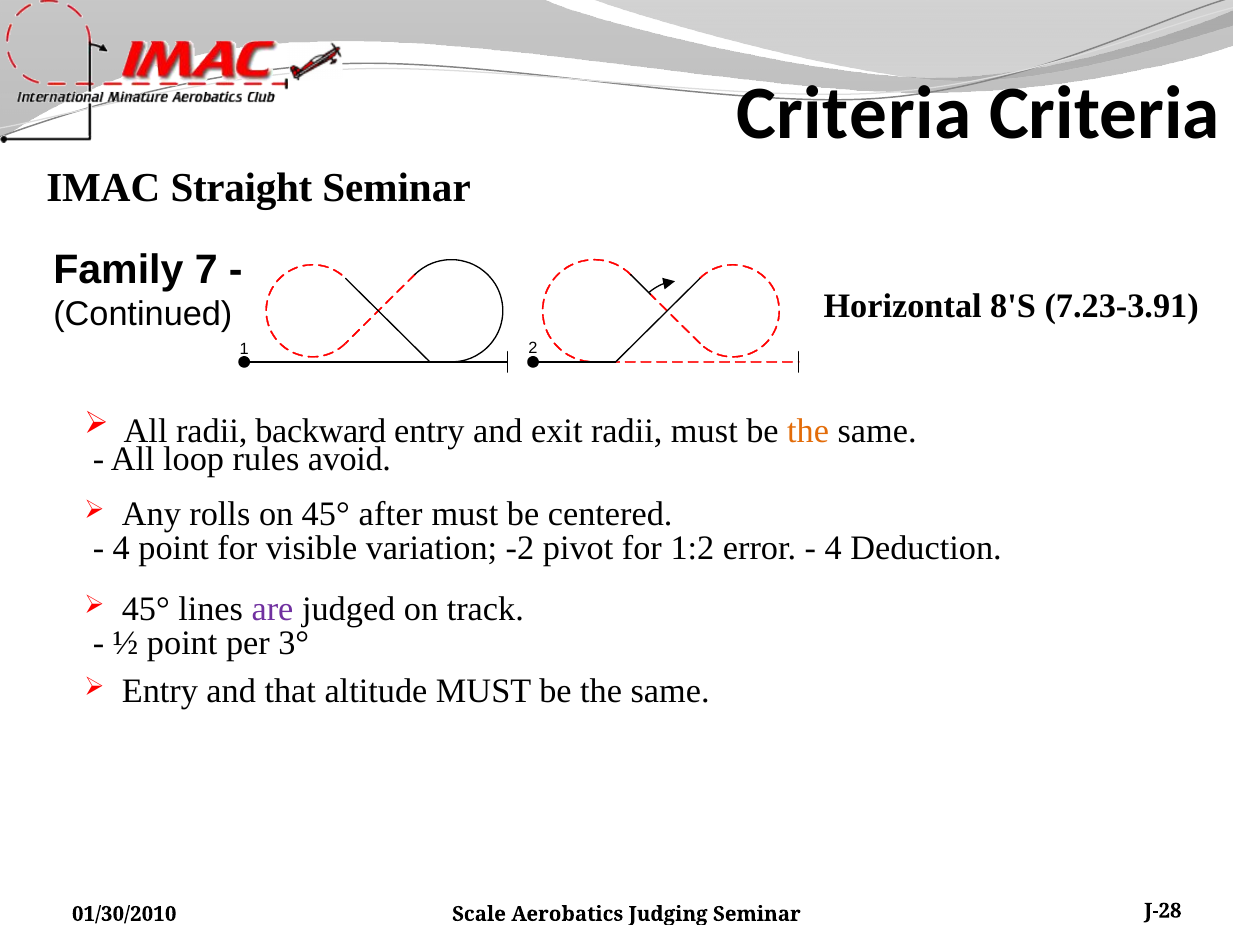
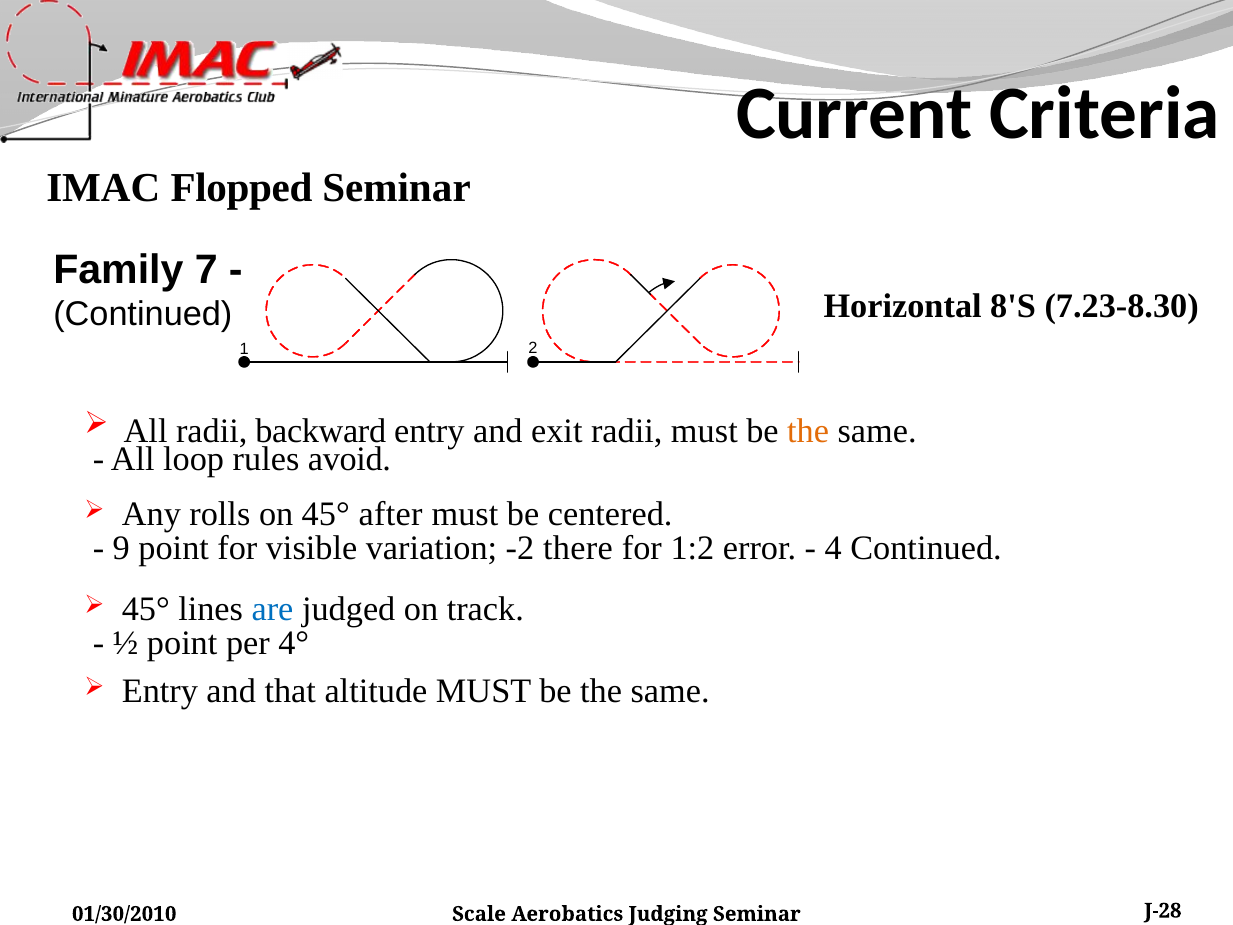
Criteria: Criteria -> Current (854, 113)
Straight: Straight -> Flopped (241, 188)
7.23-3.91: 7.23-3.91 -> 7.23-8.30 (1122, 307)
4: 4 -> 9 (121, 548)
pivot: pivot -> there (578, 548)
4 Deduction: Deduction -> Continued (926, 548)
are colour: purple -> blue (273, 609)
3°: 3° -> 4° (294, 643)
